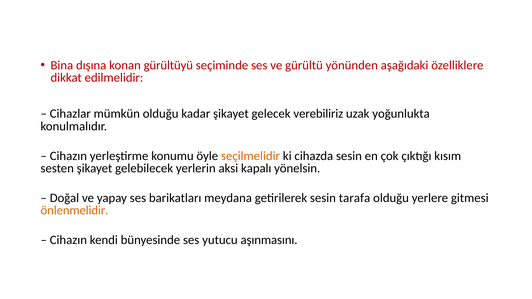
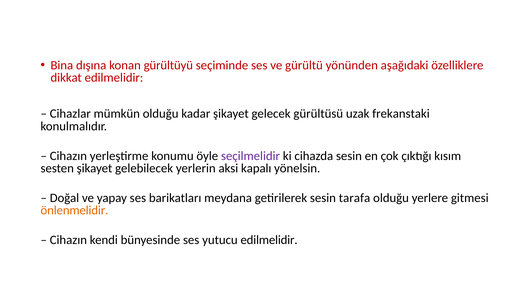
verebiliriz: verebiliriz -> gürültüsü (318, 114)
yoğunlukta: yoğunlukta -> frekanstaki (401, 114)
seçilmelidir colour: orange -> purple (250, 156)
yutucu aşınmasını: aşınmasını -> edilmelidir (269, 240)
